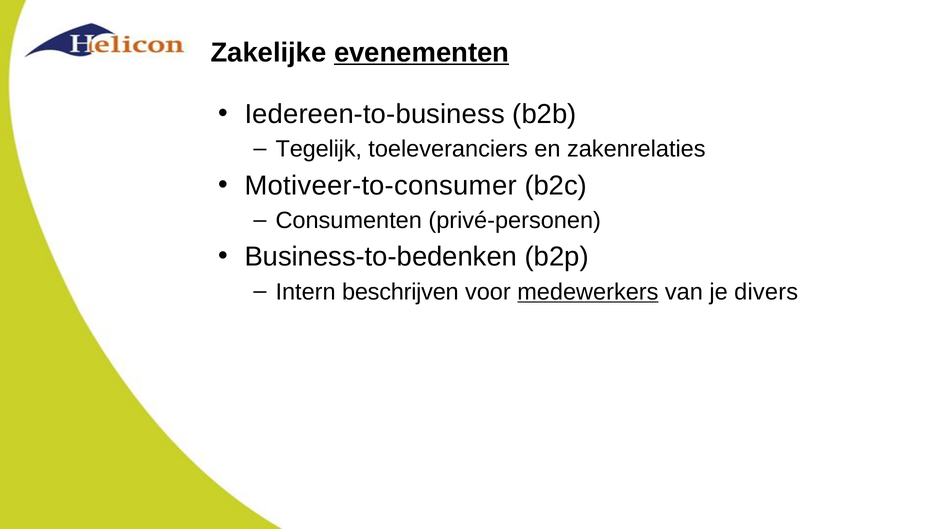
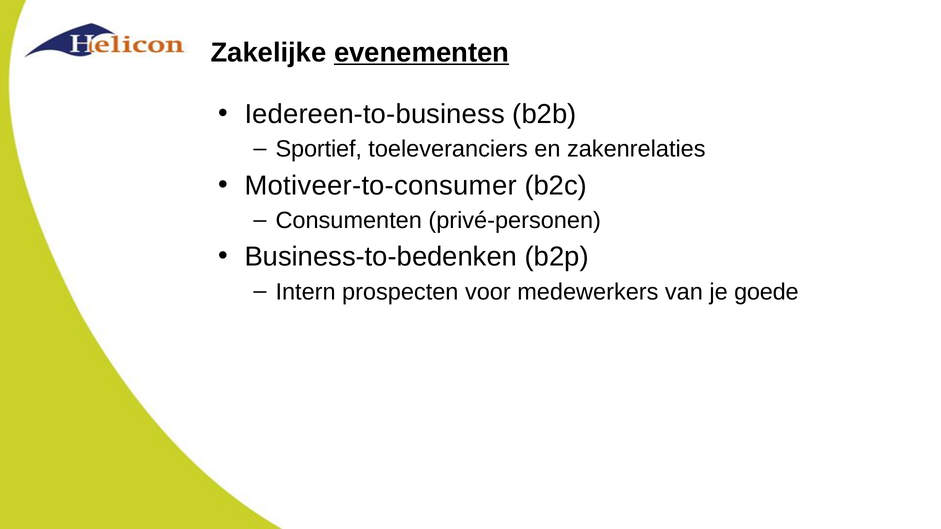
Tegelijk: Tegelijk -> Sportief (319, 149)
beschrijven: beschrijven -> prospecten (400, 292)
medewerkers underline: present -> none (588, 292)
divers: divers -> goede (766, 292)
